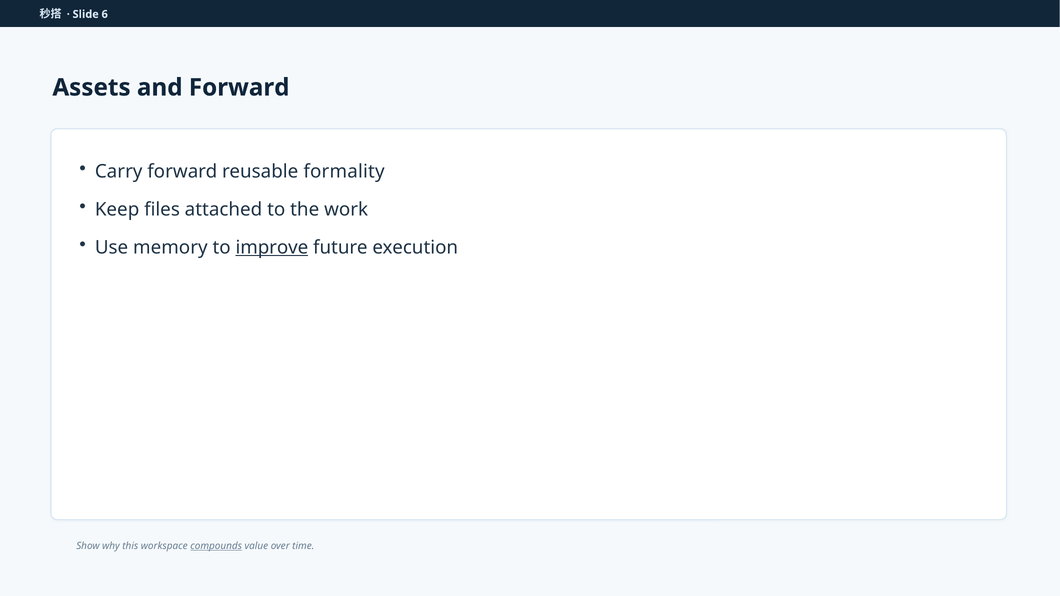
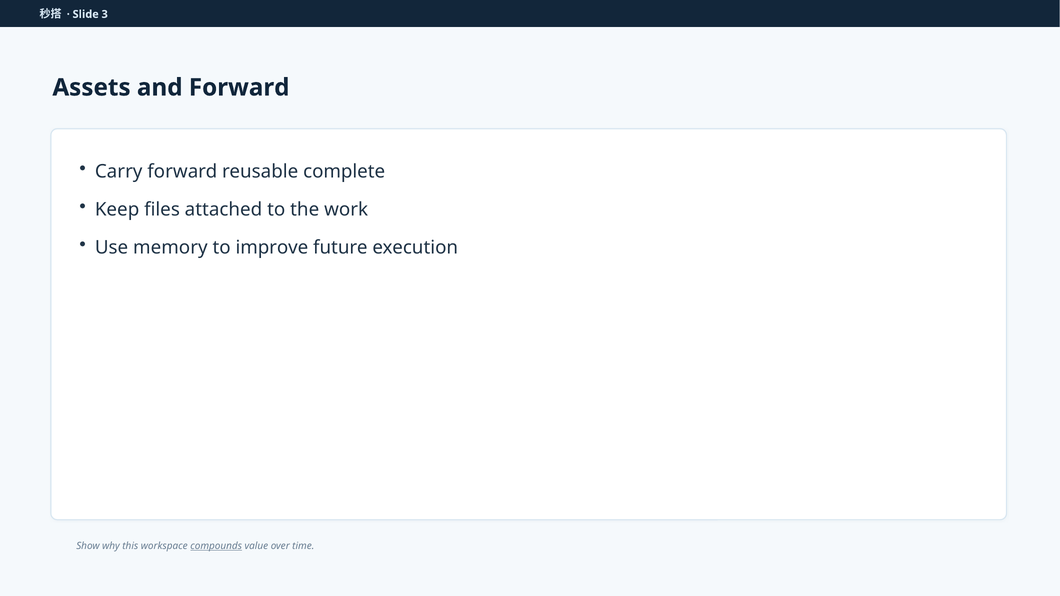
6: 6 -> 3 (105, 14)
formality: formality -> complete (344, 172)
improve underline: present -> none (272, 248)
